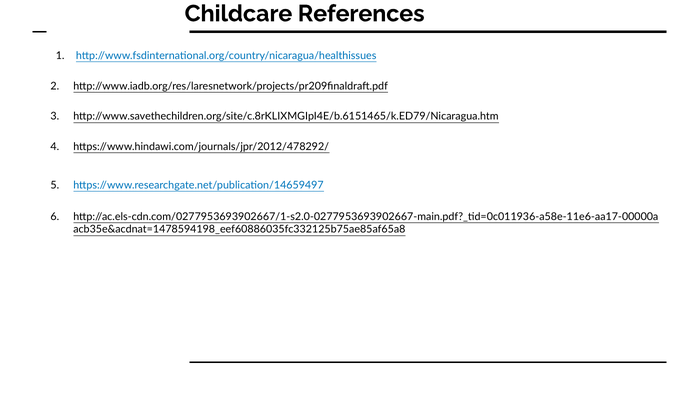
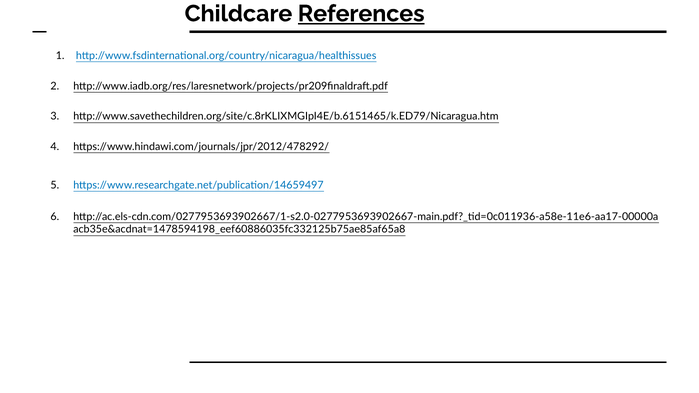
References underline: none -> present (361, 14)
